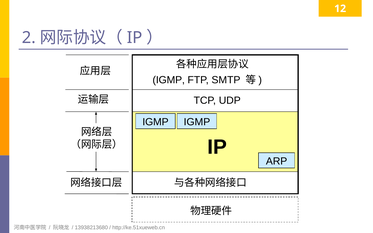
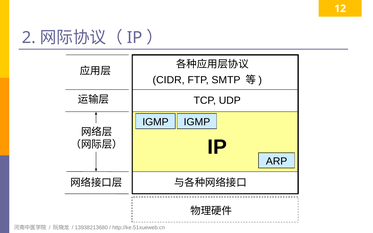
IGMP: IGMP -> CIDR (169, 80)
